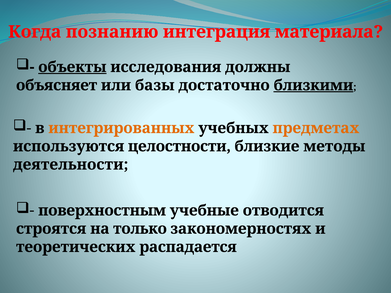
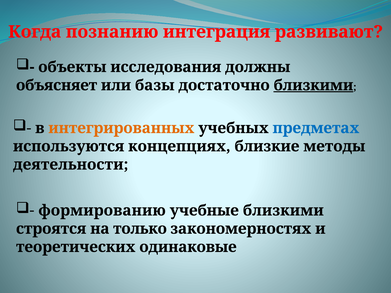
материала: материала -> развивают (329, 32)
объекты underline: present -> none (72, 67)
предметах colour: orange -> blue (316, 128)
целостности: целостности -> концепциях (179, 146)
поверхностным: поверхностным -> формированию (102, 211)
учебные отводится: отводится -> близкими (283, 211)
распадается: распадается -> одинаковые (188, 247)
